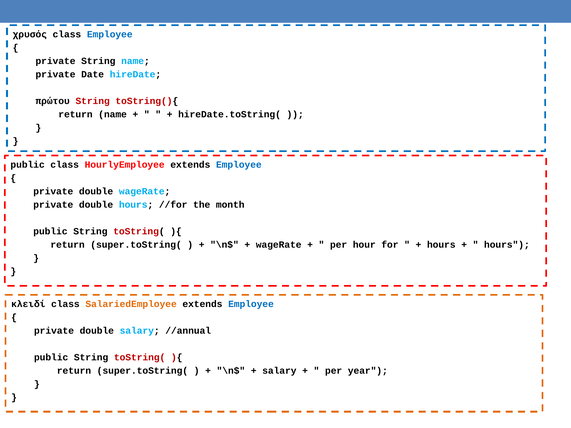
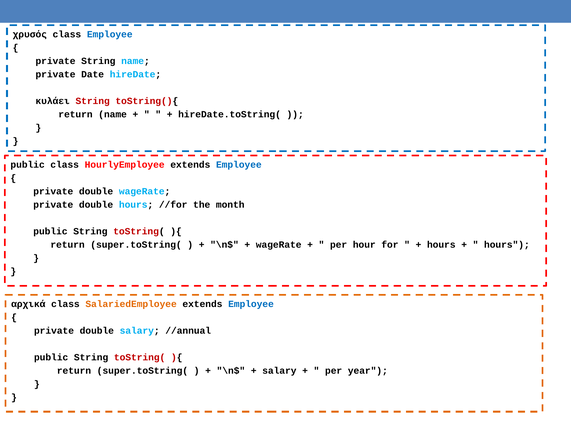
πρώτου: πρώτου -> κυλάει (53, 101)
κλειδί: κλειδί -> αρχικά (28, 304)
